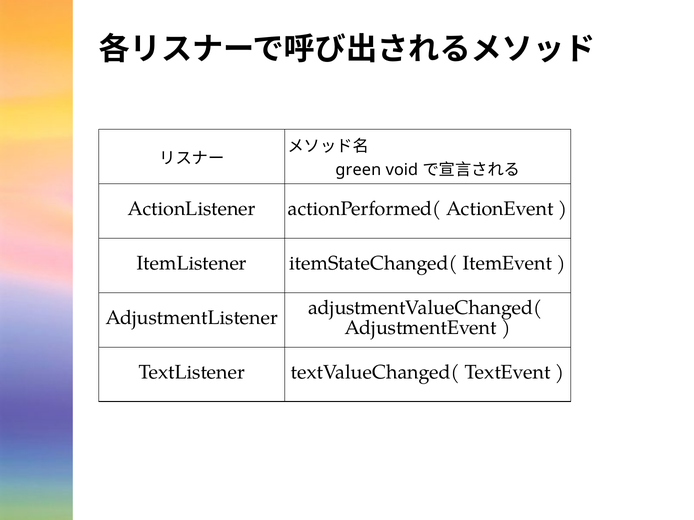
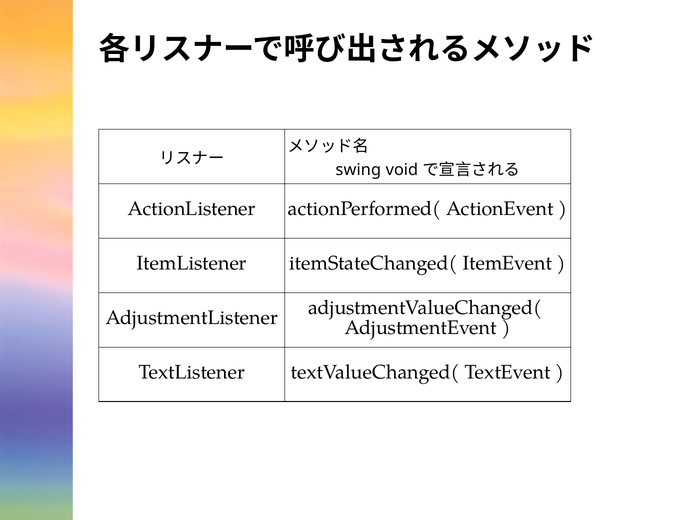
green: green -> swing (358, 170)
